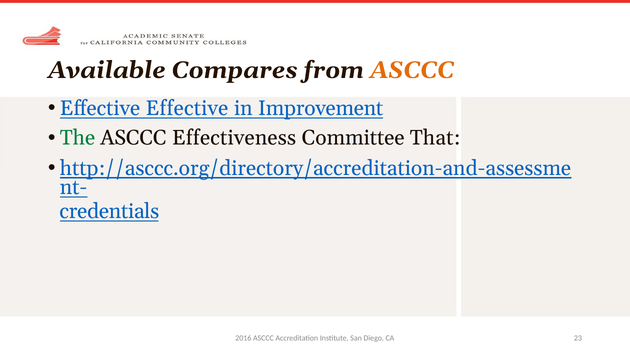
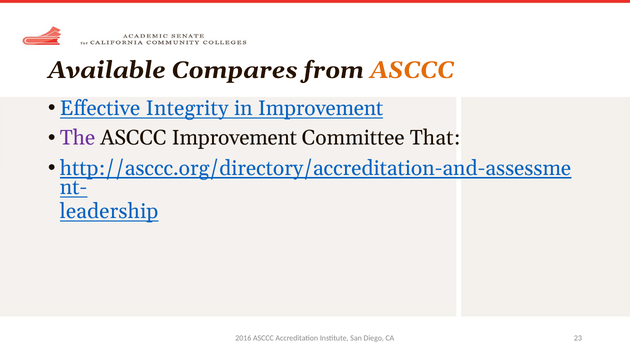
Effective Effective: Effective -> Integrity (187, 109)
The colour: green -> purple (78, 138)
ASCCC Effectiveness: Effectiveness -> Improvement (234, 138)
credentials: credentials -> leadership (109, 212)
